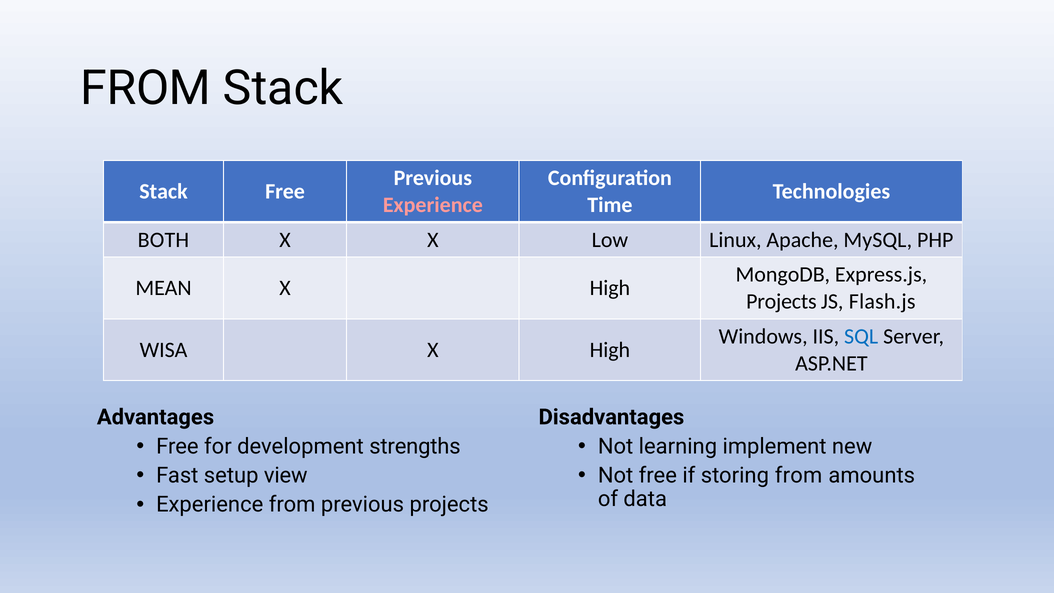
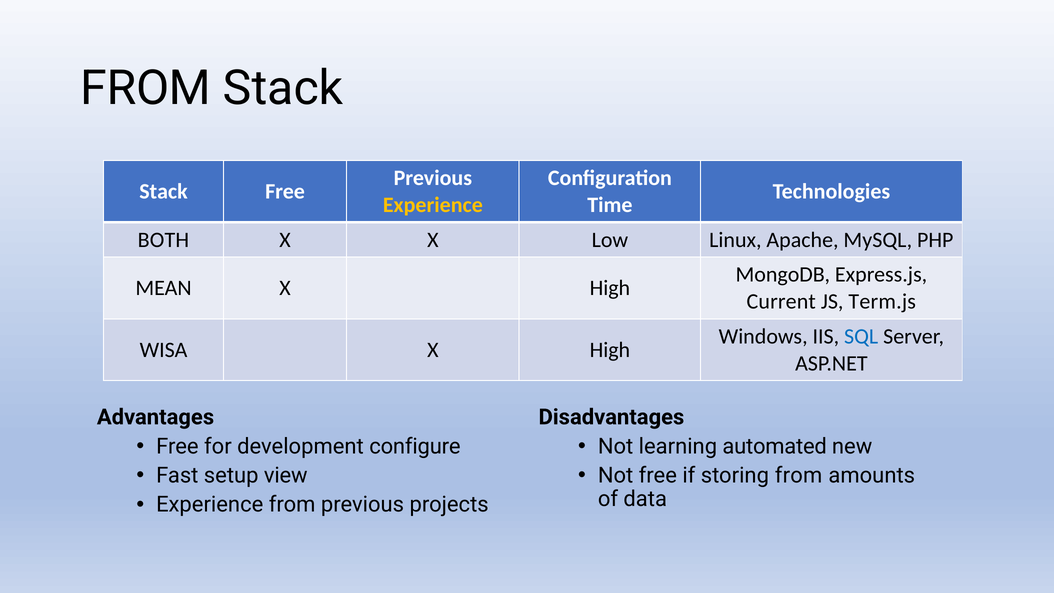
Experience colour: pink -> yellow (433, 205)
Projects: Projects -> Current (781, 302)
Flash.js: Flash.js -> Term.js (882, 302)
strengths: strengths -> configure (415, 446)
implement: implement -> automated (775, 446)
